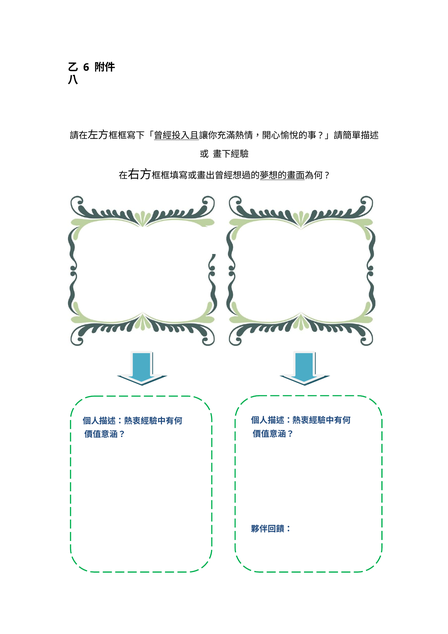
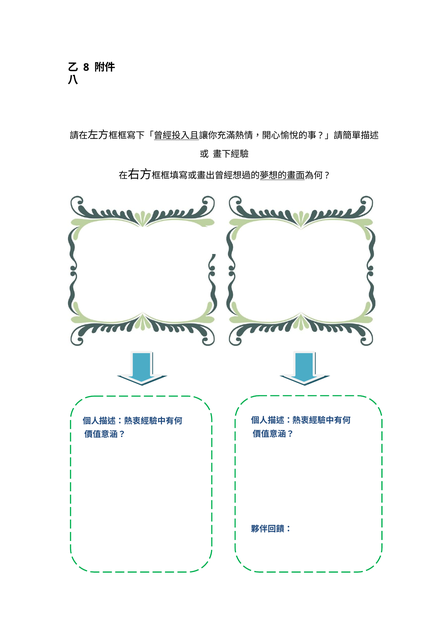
6: 6 -> 8 (86, 67)
